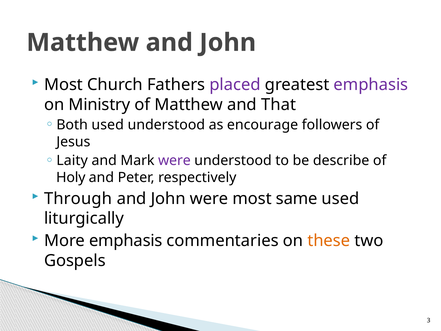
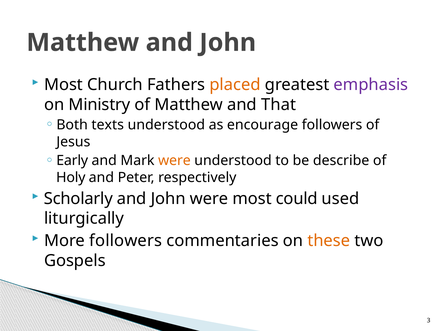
placed colour: purple -> orange (235, 85)
Both used: used -> texts (108, 125)
Laity: Laity -> Early (72, 161)
were colour: purple -> orange (174, 161)
Through: Through -> Scholarly (78, 198)
same: same -> could (297, 198)
More emphasis: emphasis -> followers (126, 241)
